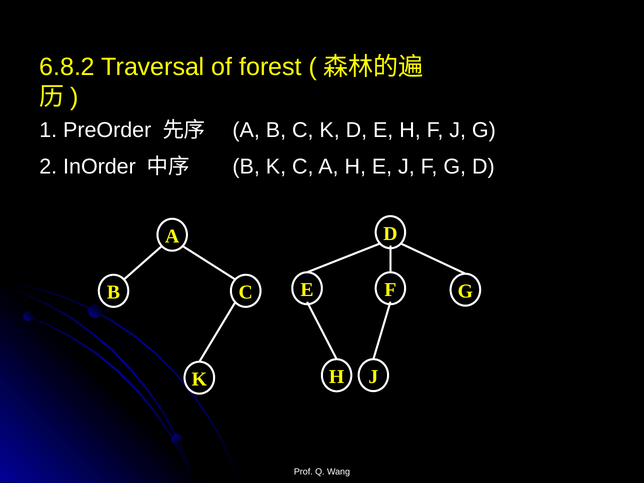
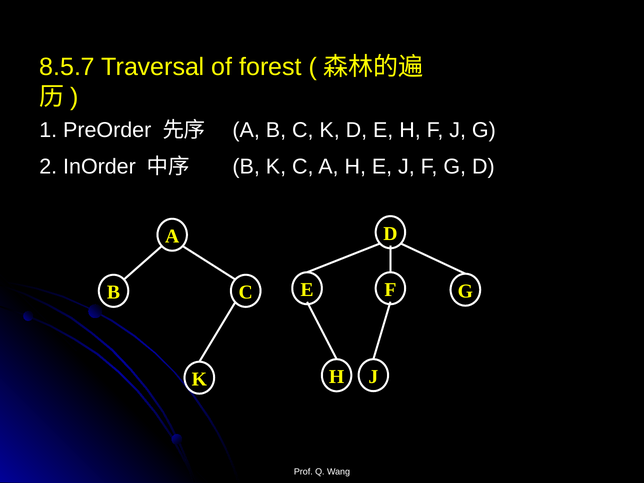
6.8.2: 6.8.2 -> 8.5.7 (67, 67)
